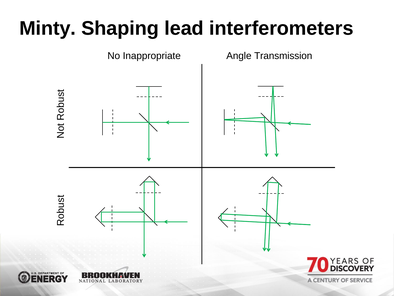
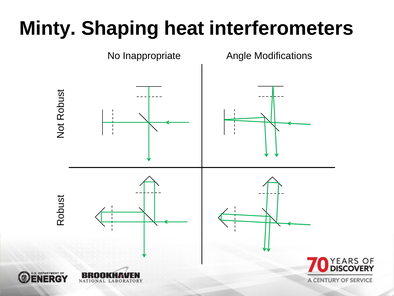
lead: lead -> heat (184, 28)
Transmission: Transmission -> Modifications (283, 56)
